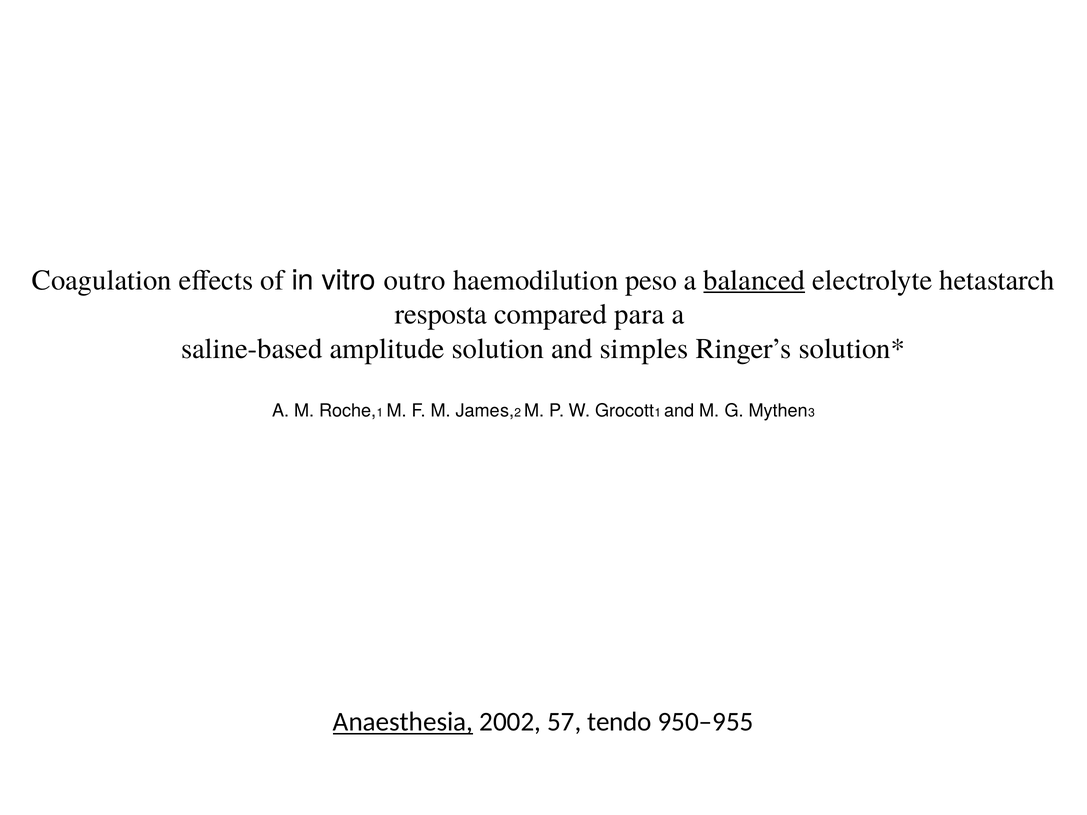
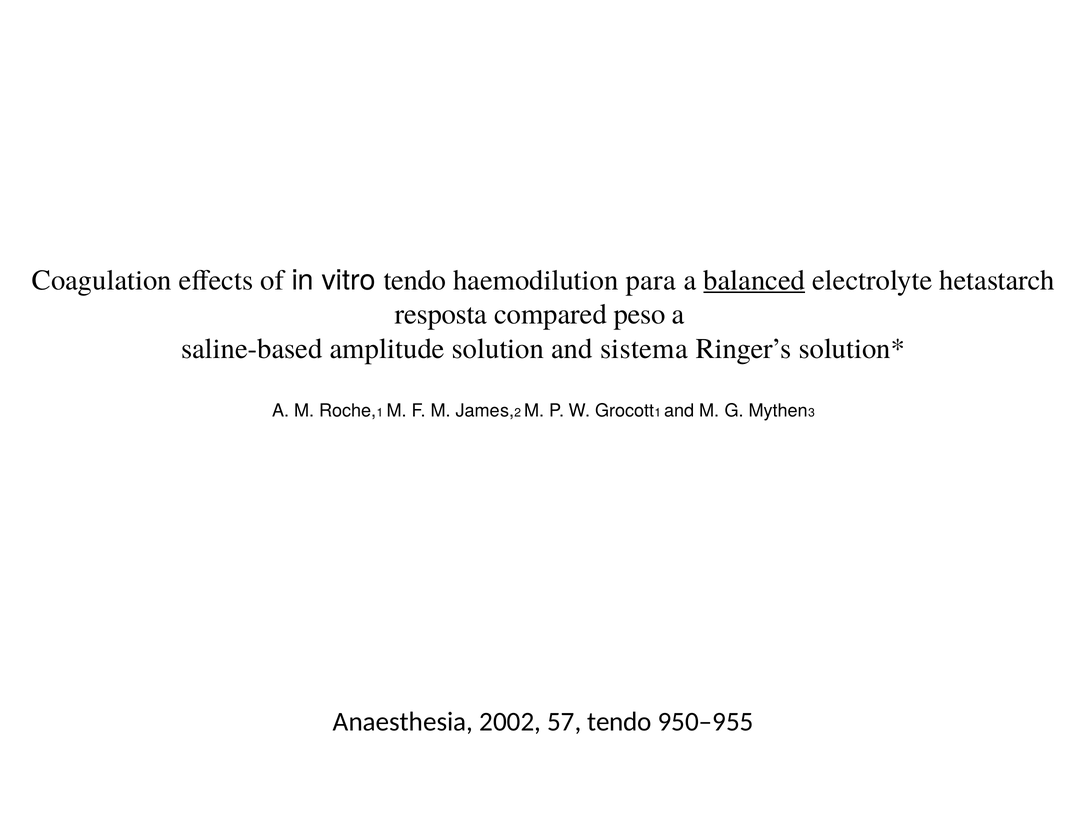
vitro outro: outro -> tendo (415, 280)
peso: peso -> para (651, 280)
para: para -> peso (640, 315)
simples: simples -> sistema (644, 349)
Anaesthesia underline: present -> none (403, 722)
